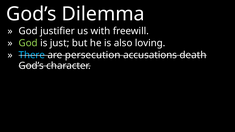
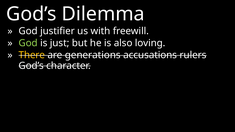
There colour: light blue -> yellow (32, 55)
persecution: persecution -> generations (93, 55)
death: death -> rulers (193, 55)
